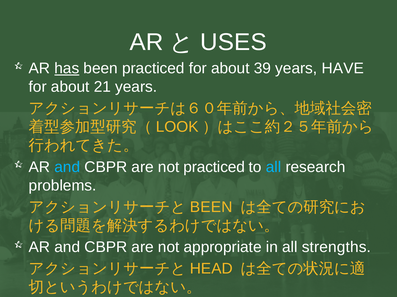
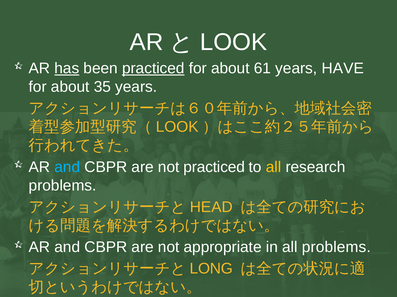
USES: USES -> LOOK (234, 42)
practiced underline: none -> present (153, 68)
39: 39 -> 61 (262, 68)
21: 21 -> 35 (102, 87)
all colour: light blue -> yellow (274, 167)
BEEN: BEEN -> HEAD (211, 208)
all strengths: strengths -> problems (336, 248)
HEAD: HEAD -> LONG (211, 269)
